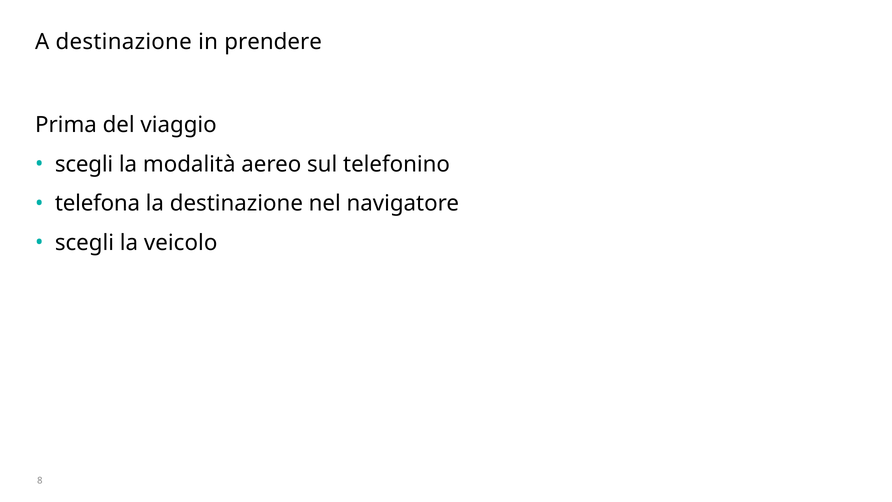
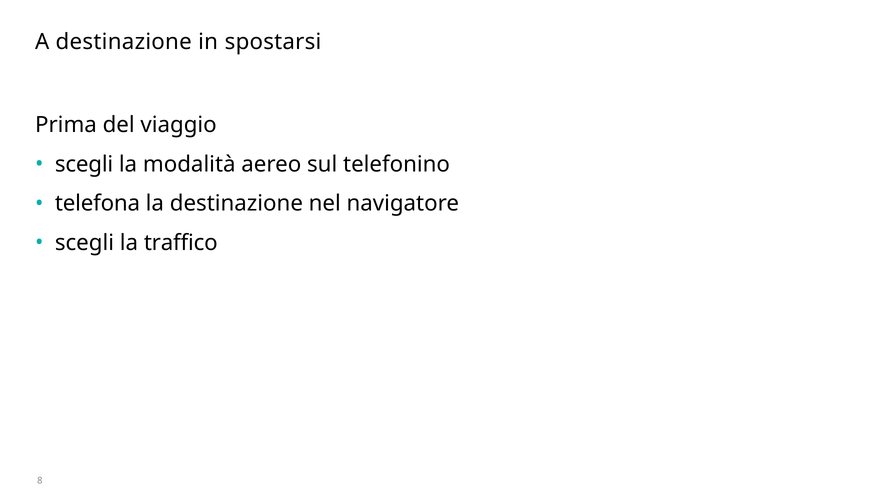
prendere: prendere -> spostarsi (273, 42)
veicolo: veicolo -> traffico (181, 243)
